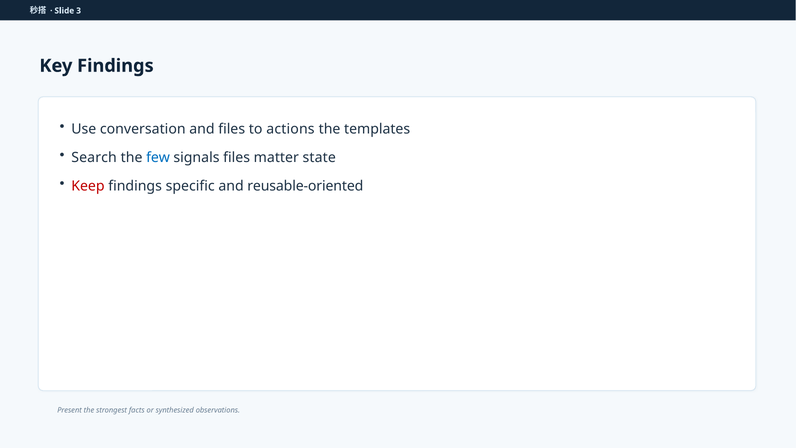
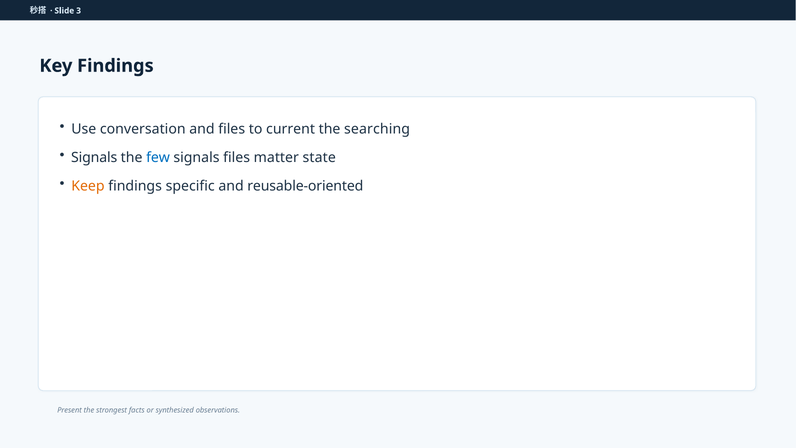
actions: actions -> current (291, 129)
templates: templates -> searching (377, 129)
Search: Search -> Signals (94, 157)
Keep colour: red -> orange (88, 186)
